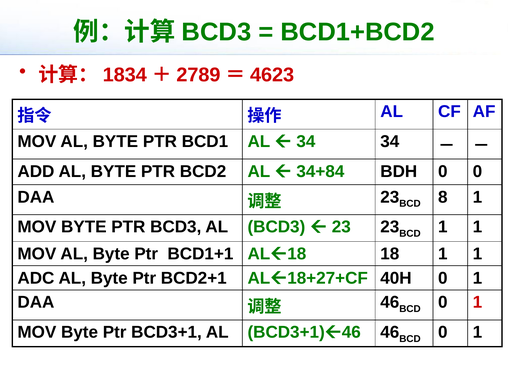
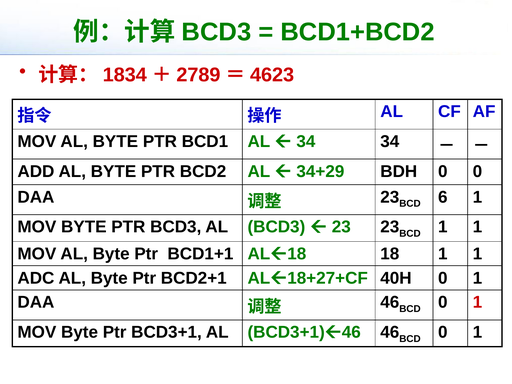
34+84: 34+84 -> 34+29 (320, 171)
8: 8 -> 6 (443, 197)
